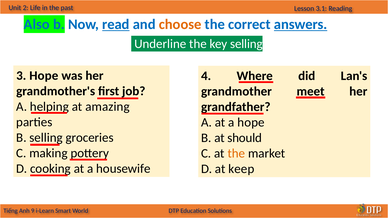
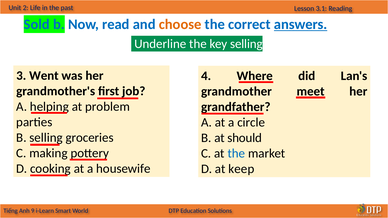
Also: Also -> Sold (37, 24)
read underline: present -> none (116, 24)
3 Hope: Hope -> Went (44, 76)
amazing: amazing -> problem (108, 107)
a hope: hope -> circle (251, 123)
the colour: orange -> blue (236, 154)
